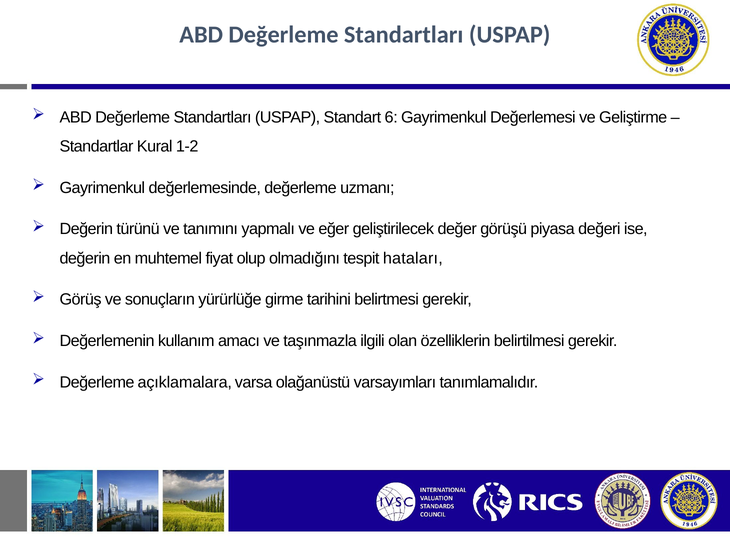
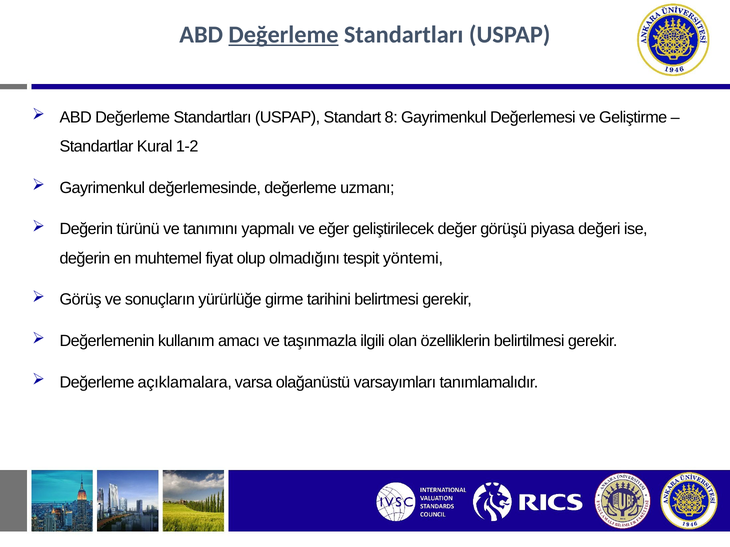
Değerleme underline: none -> present (284, 35)
6: 6 -> 8 (391, 117)
hataları: hataları -> yöntemi (413, 258)
